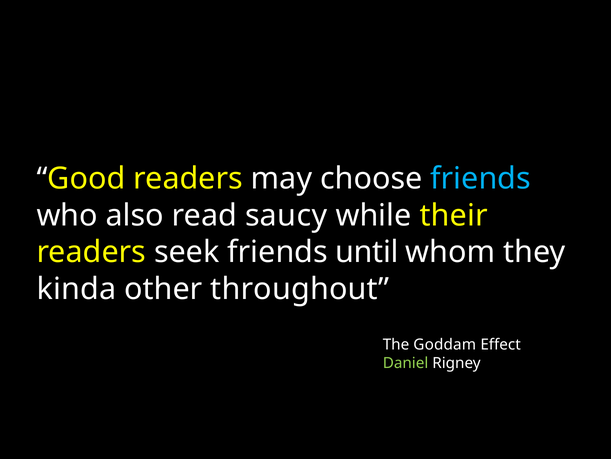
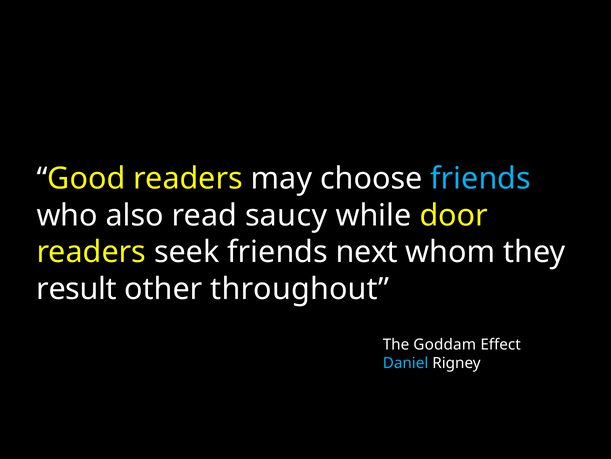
their: their -> door (454, 215)
until: until -> next (367, 252)
kinda: kinda -> result (77, 289)
Daniel colour: light green -> light blue (406, 362)
